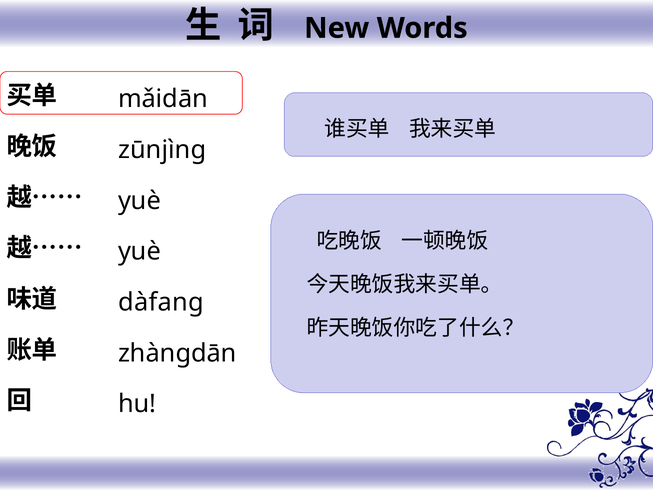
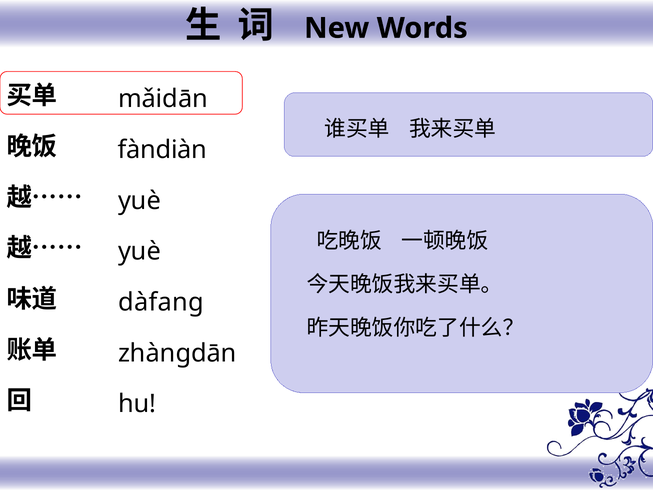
zūnjìng: zūnjìng -> fàndiàn (162, 150)
